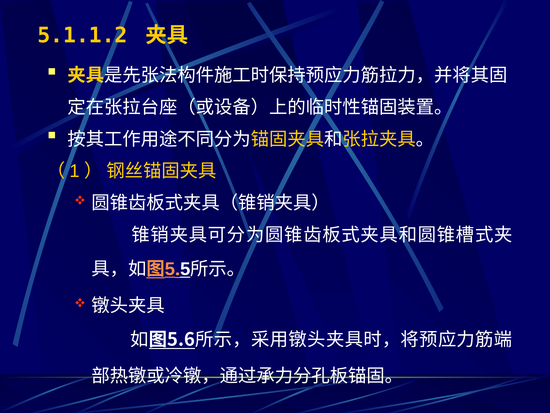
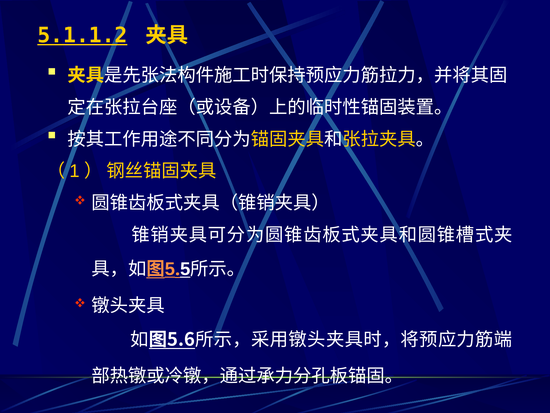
5.1.1.2 underline: none -> present (82, 35)
